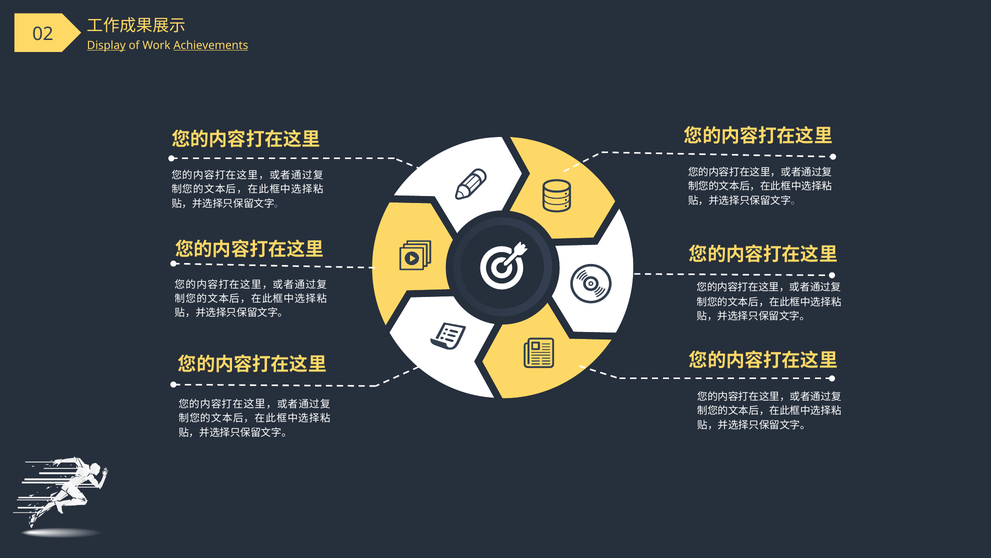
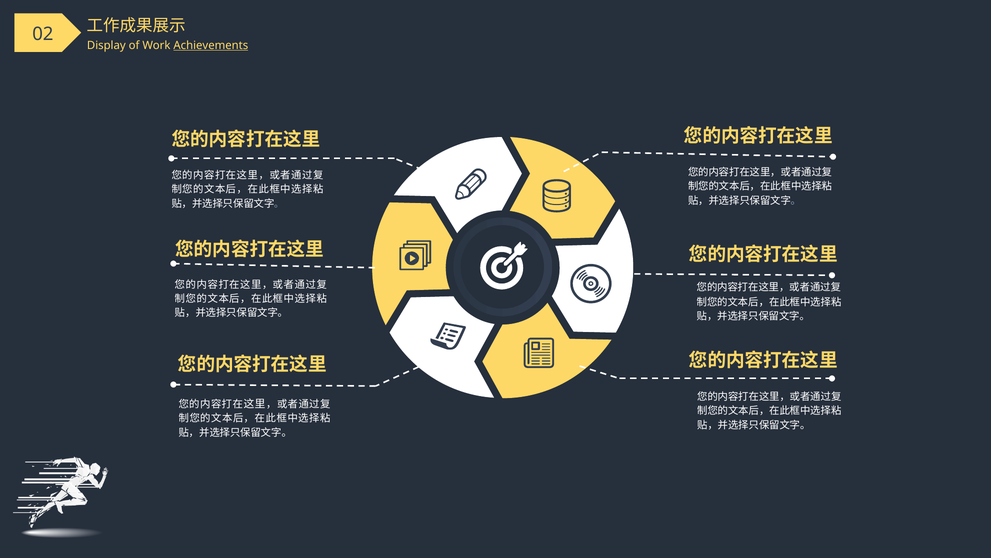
Display underline: present -> none (106, 45)
